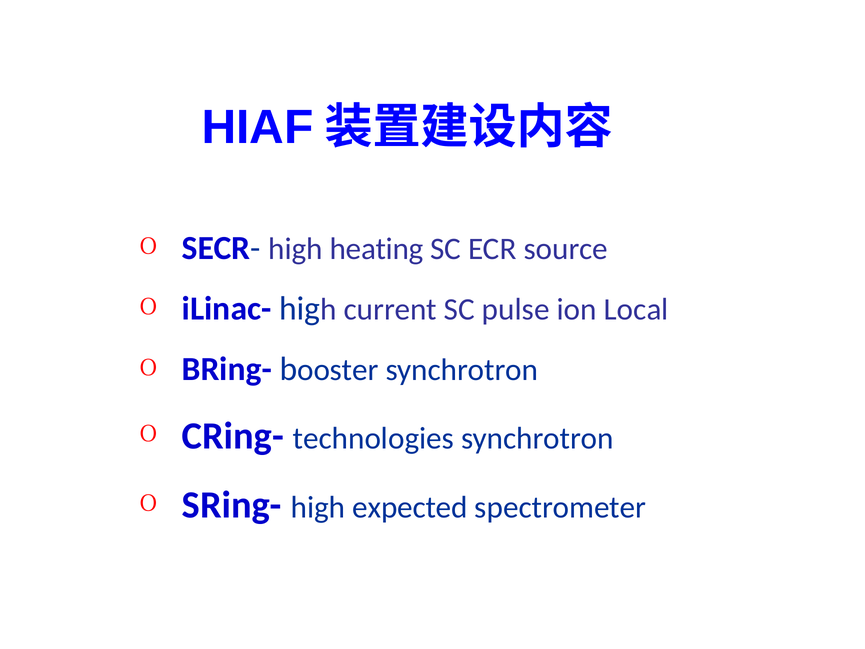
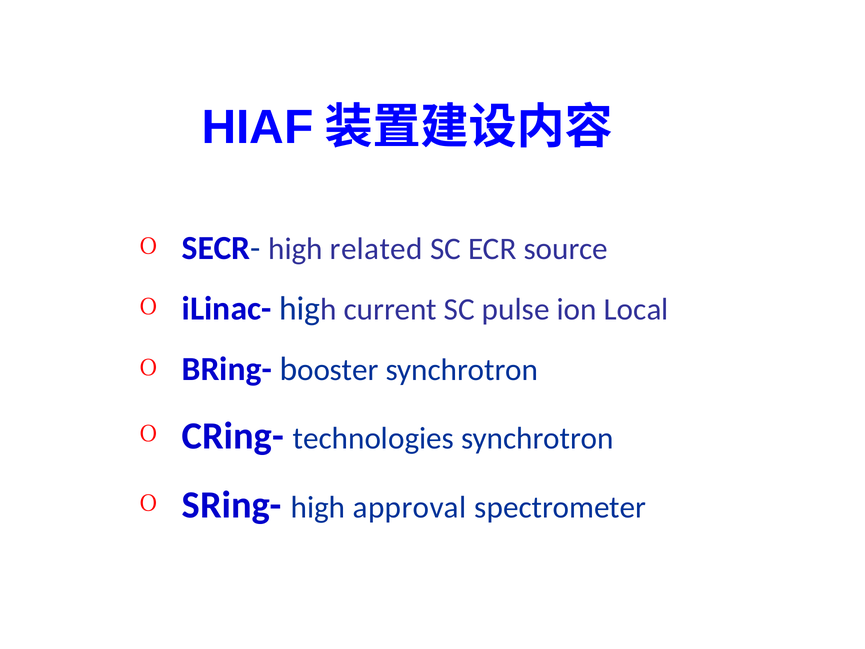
heating: heating -> related (376, 249)
expected: expected -> approval (410, 507)
